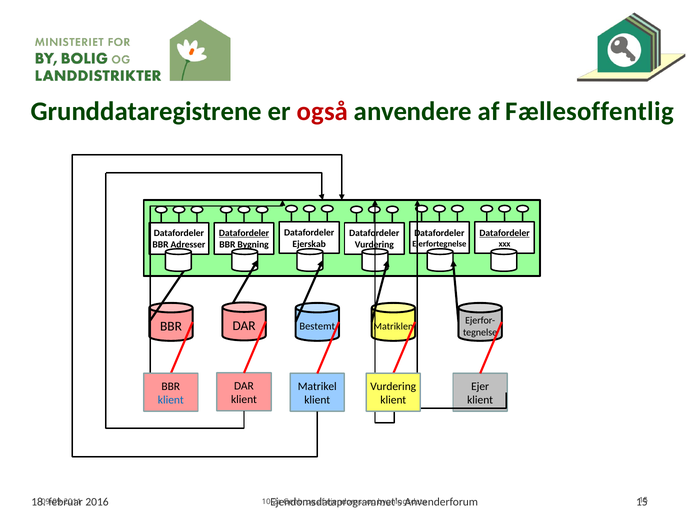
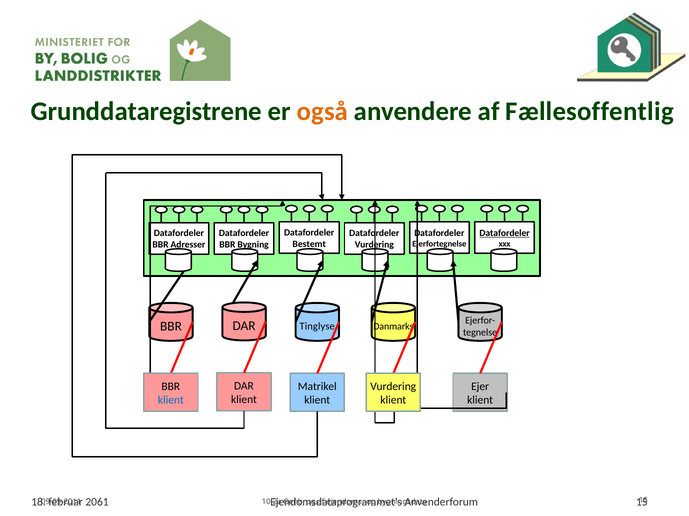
også colour: red -> orange (322, 111)
Datafordeler underline: present -> none (244, 234)
Ejerskab: Ejerskab -> Bestemt (309, 244)
Bestemt: Bestemt -> Tinglyse (317, 327)
Matriklen: Matriklen -> Danmarks (393, 327)
2016: 2016 -> 2061 (97, 503)
